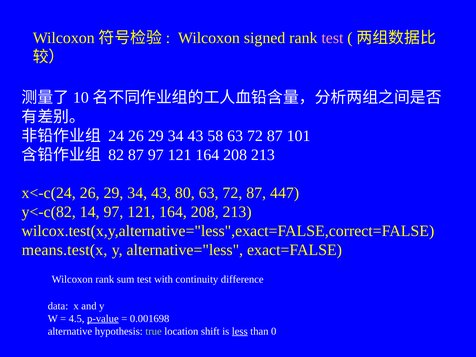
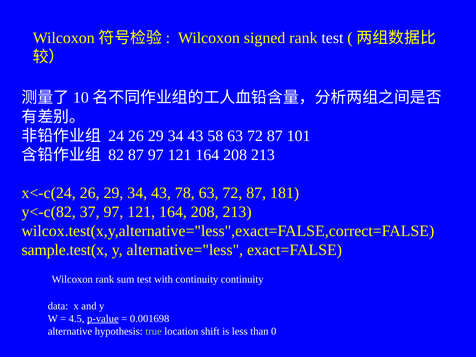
test colour: pink -> white (332, 38)
80: 80 -> 78 (185, 193)
447: 447 -> 181 (285, 193)
14: 14 -> 37 (90, 212)
means.test(x: means.test(x -> sample.test(x (65, 250)
continuity difference: difference -> continuity (242, 279)
less underline: present -> none (240, 331)
